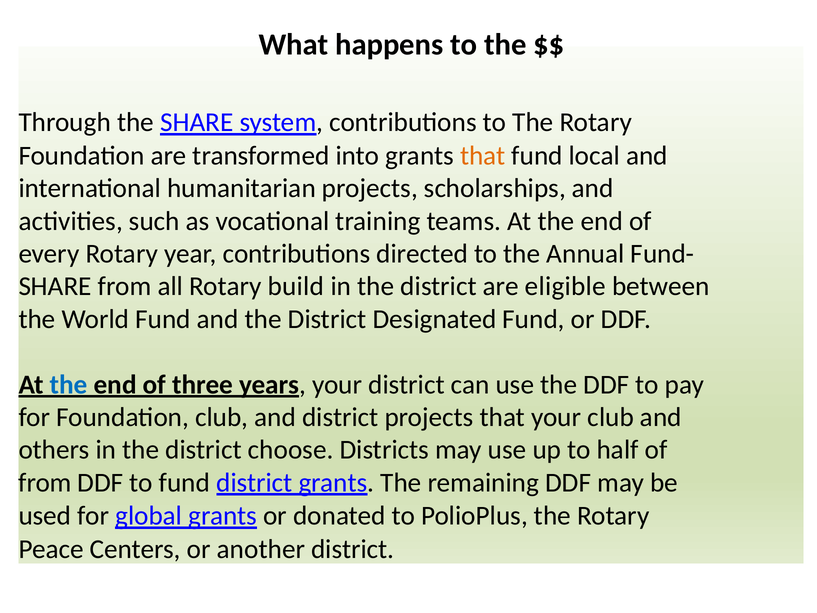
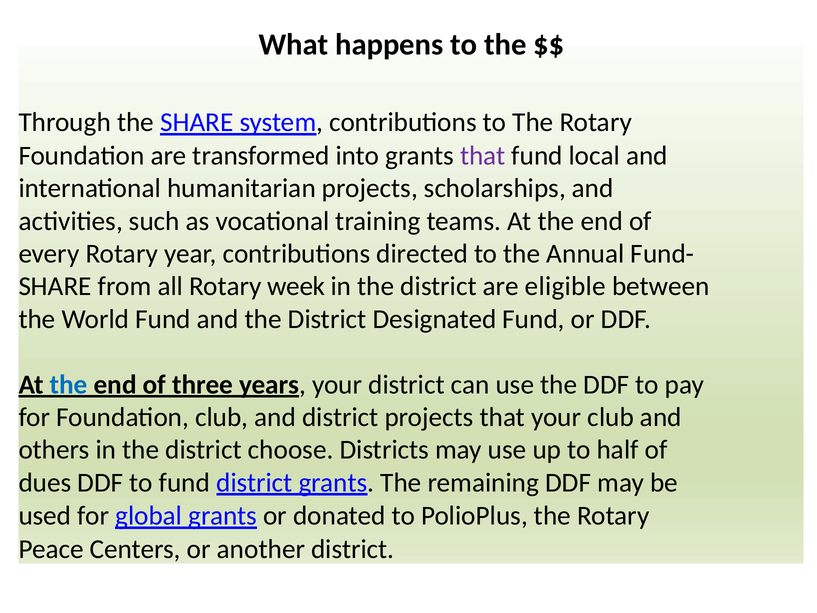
that colour: orange -> purple (483, 156)
build: build -> week (296, 286)
from: from -> dues (45, 482)
